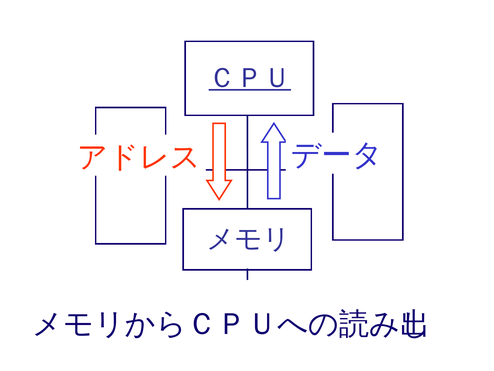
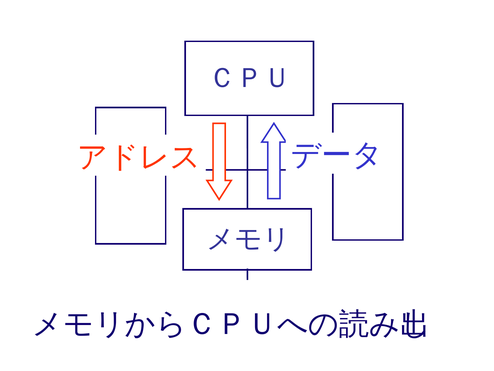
ＣＰＵ underline: present -> none (250, 78)
